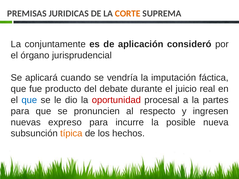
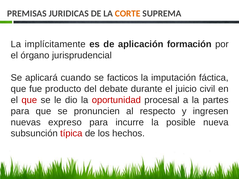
conjuntamente: conjuntamente -> implícitamente (55, 44)
consideró: consideró -> formación (189, 44)
vendría: vendría -> facticos (123, 78)
real: real -> civil (207, 89)
que colour: blue -> red (29, 100)
típica colour: orange -> red (71, 134)
